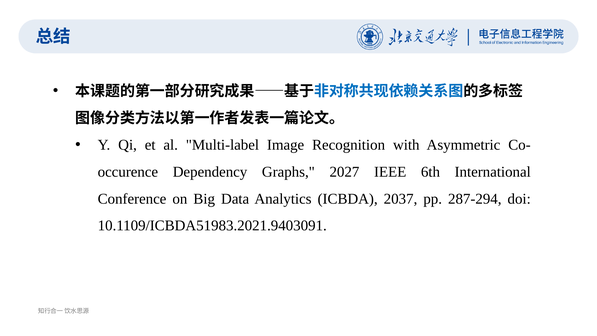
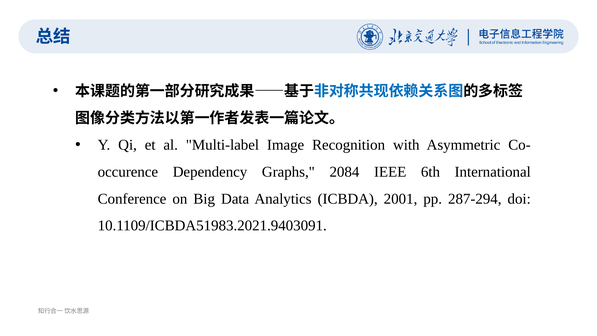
2027: 2027 -> 2084 (344, 172)
2037: 2037 -> 2001 (401, 199)
